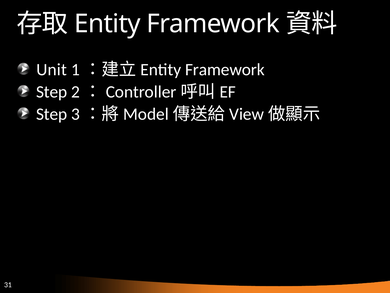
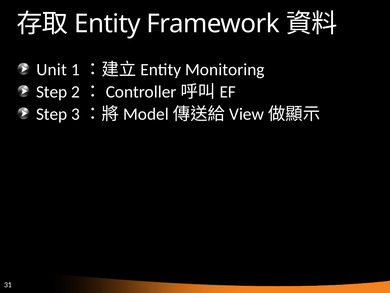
Framework: Framework -> Monitoring (225, 70)
